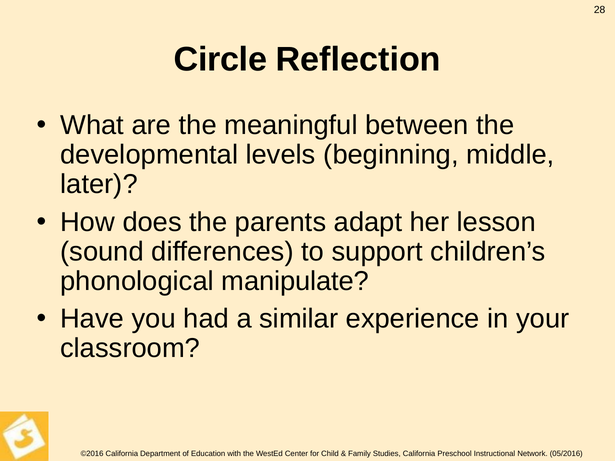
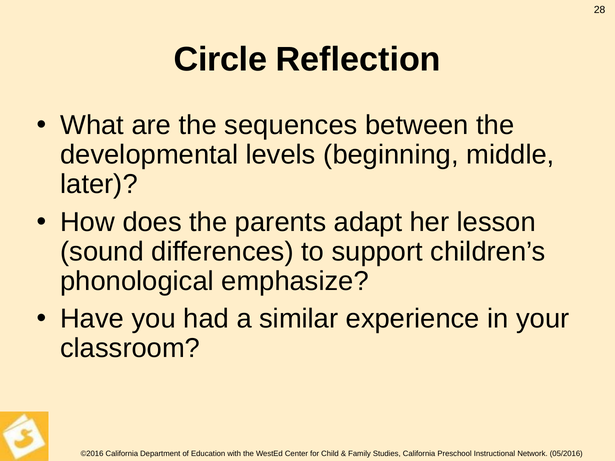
meaningful: meaningful -> sequences (291, 125)
manipulate: manipulate -> emphasize (295, 281)
